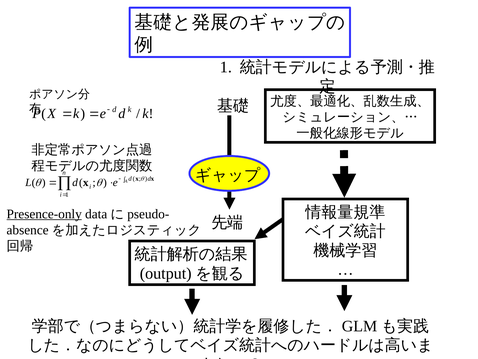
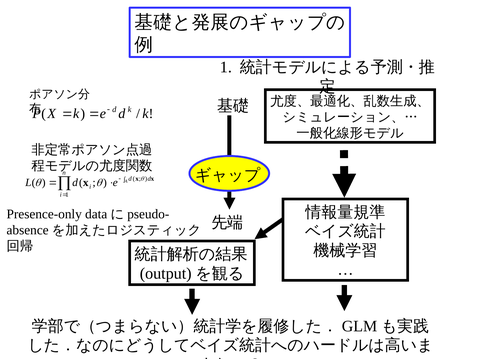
Presence-only underline: present -> none (44, 214)
